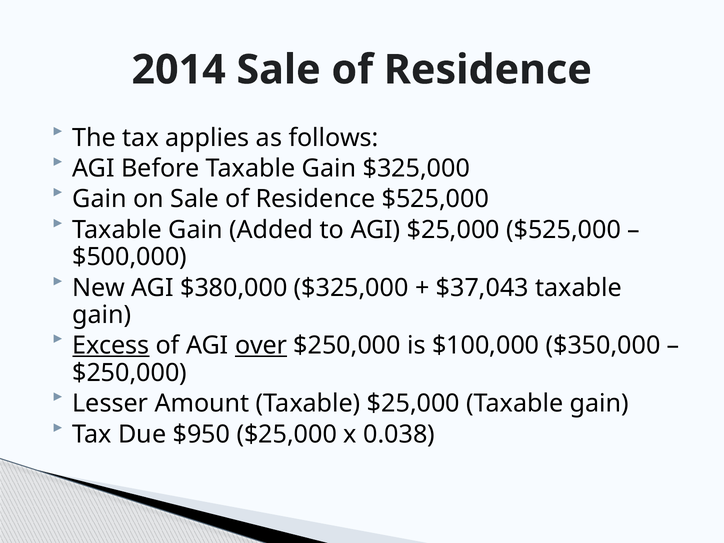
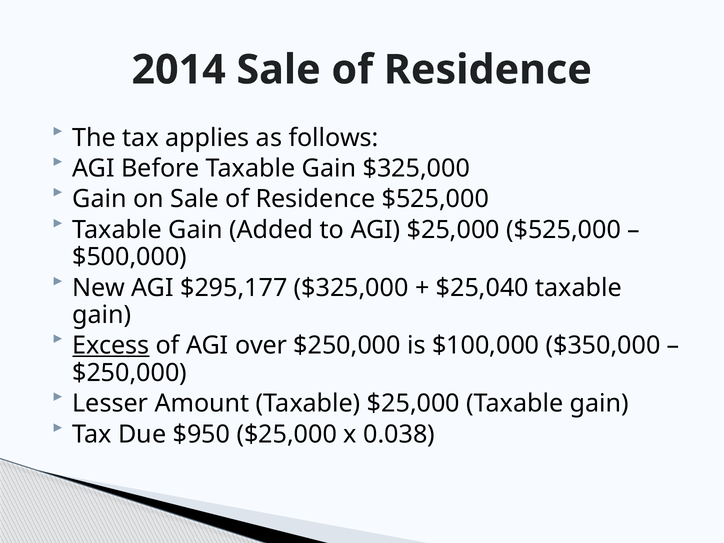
$380,000: $380,000 -> $295,177 (234, 288)
$37,043: $37,043 -> $25,040 (482, 288)
over underline: present -> none (261, 346)
